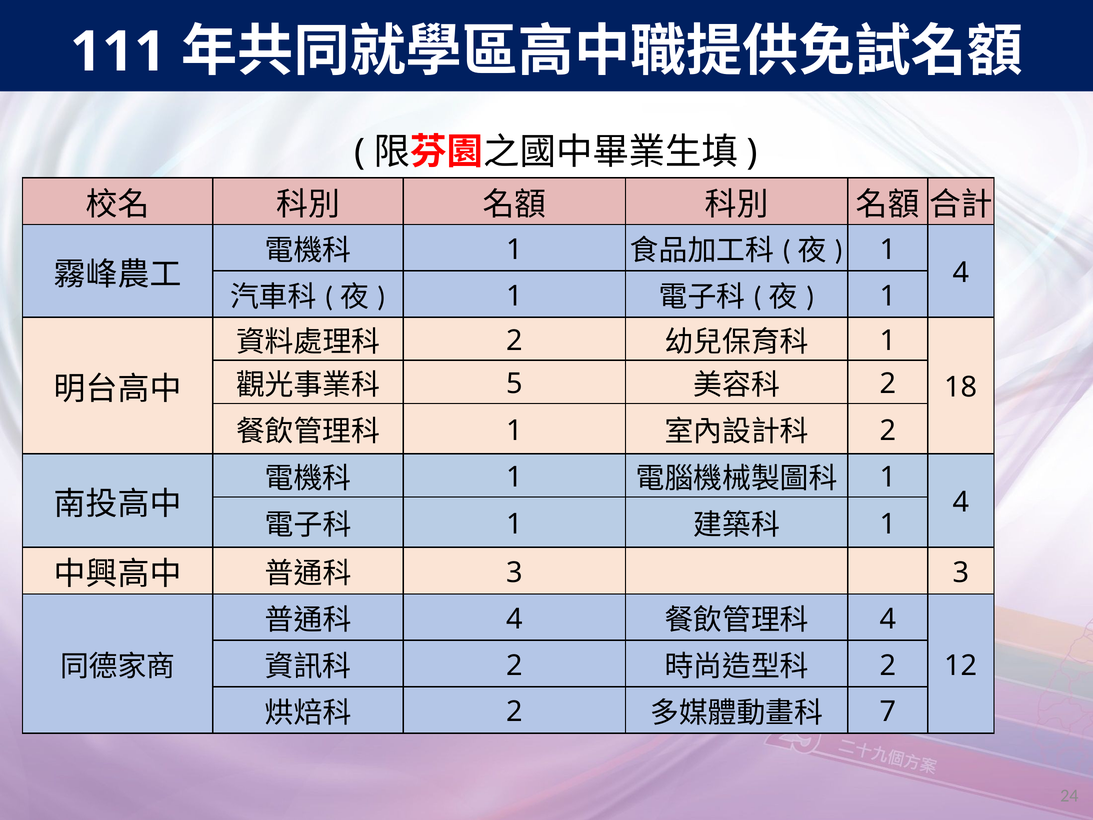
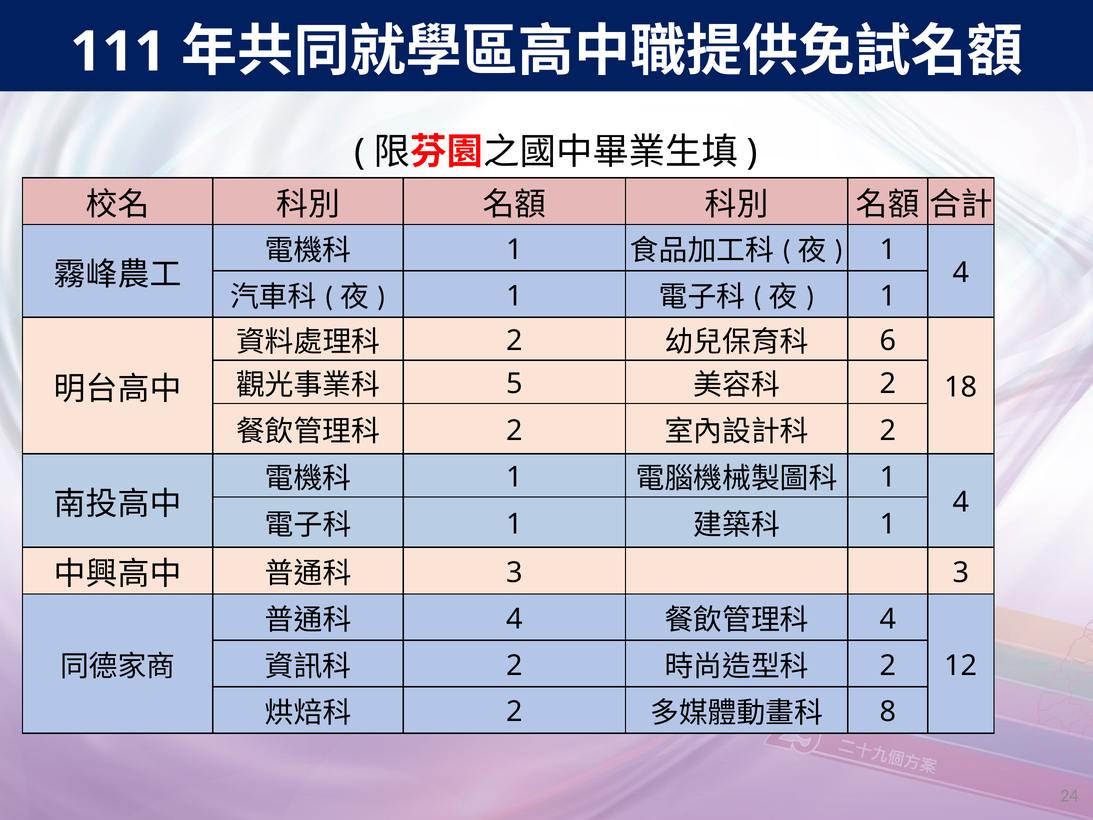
1: 1 -> 6 (888, 341)
1: 1 -> 2 (515, 430)
7: 7 -> 8 (888, 712)
